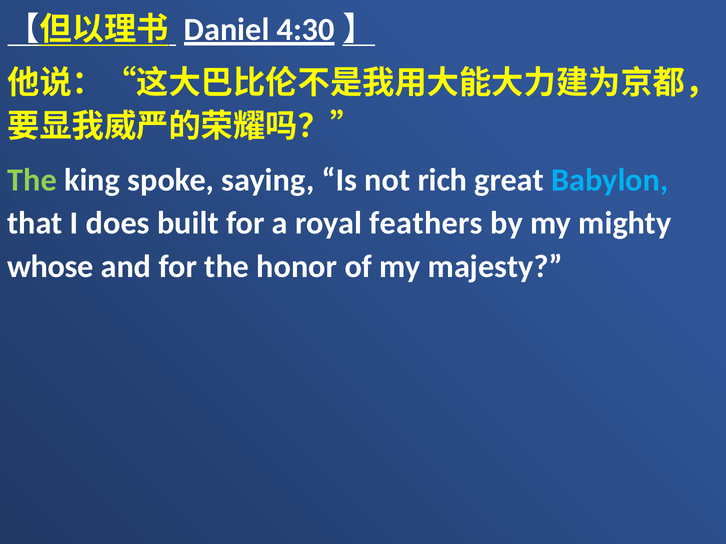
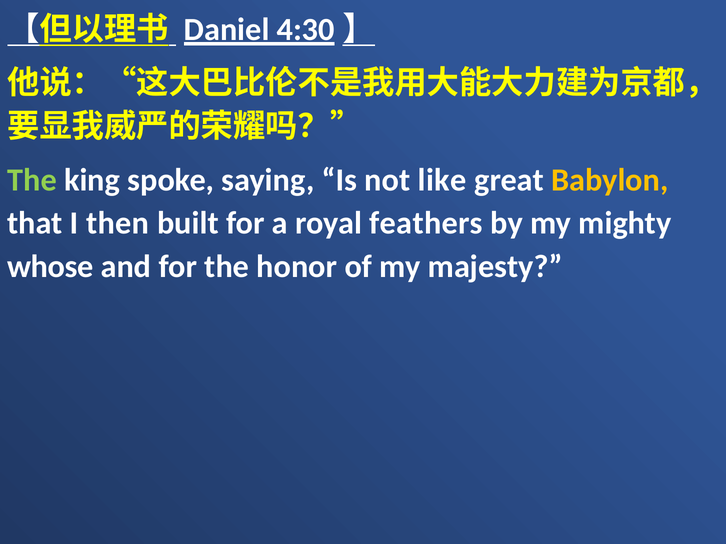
rich: rich -> like (442, 180)
Babylon colour: light blue -> yellow (610, 180)
does: does -> then (118, 224)
